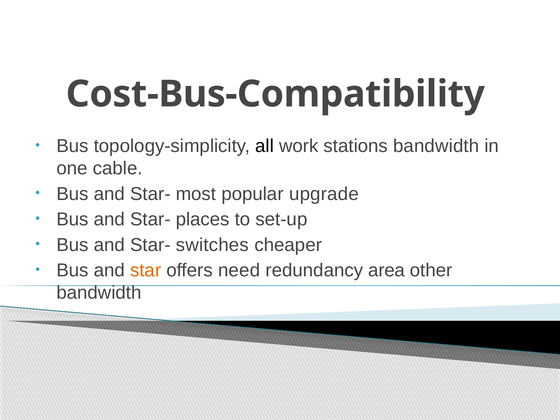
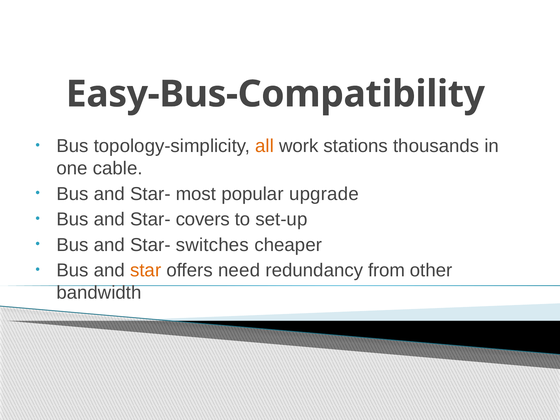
Cost-Bus-Compatibility: Cost-Bus-Compatibility -> Easy-Bus-Compatibility (275, 94)
all colour: black -> orange (265, 146)
stations bandwidth: bandwidth -> thousands (436, 146)
places: places -> covers (203, 219)
area: area -> from (387, 270)
